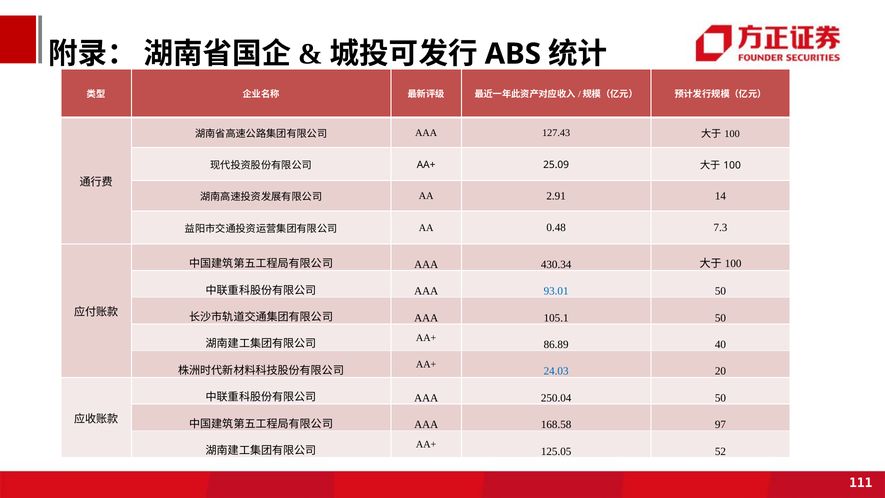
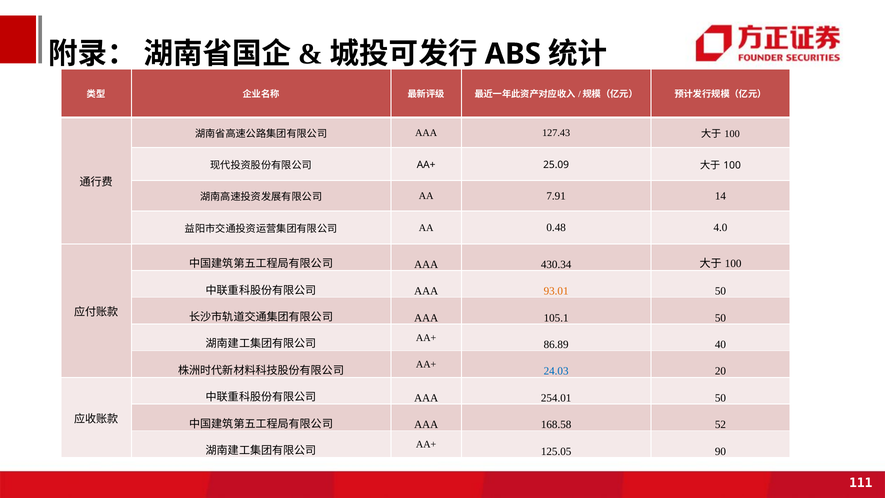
2.91: 2.91 -> 7.91 (556, 196)
7.3: 7.3 -> 4.0 (720, 228)
93.01 colour: blue -> orange (556, 291)
250.04: 250.04 -> 254.01 (556, 398)
97: 97 -> 52 (720, 425)
52: 52 -> 90 (720, 451)
